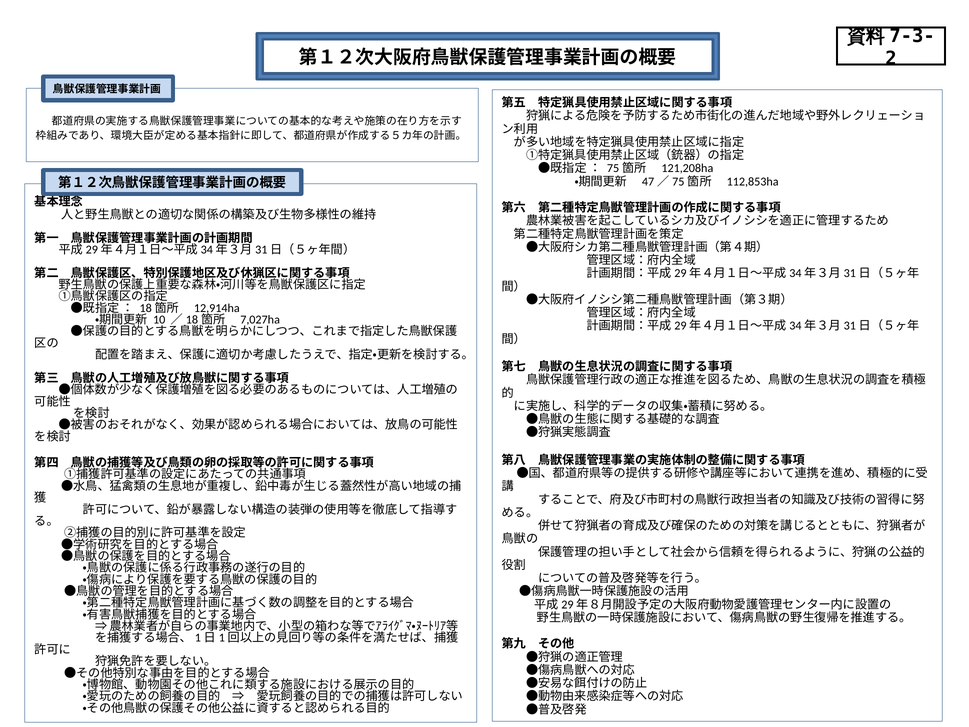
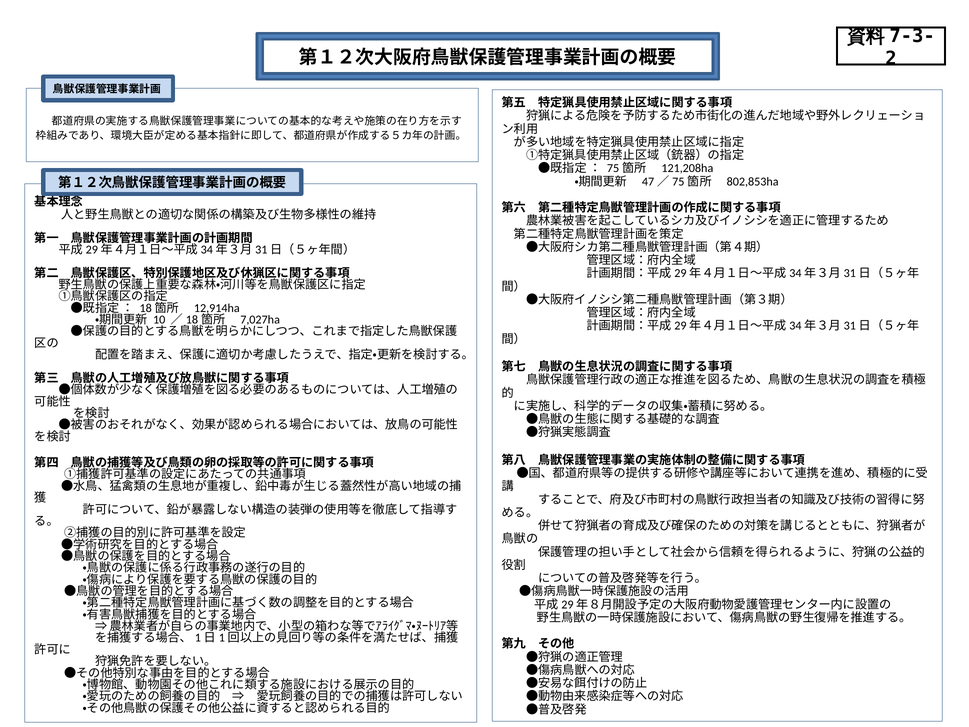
112,853ha: 112,853ha -> 802,853ha (753, 181)
